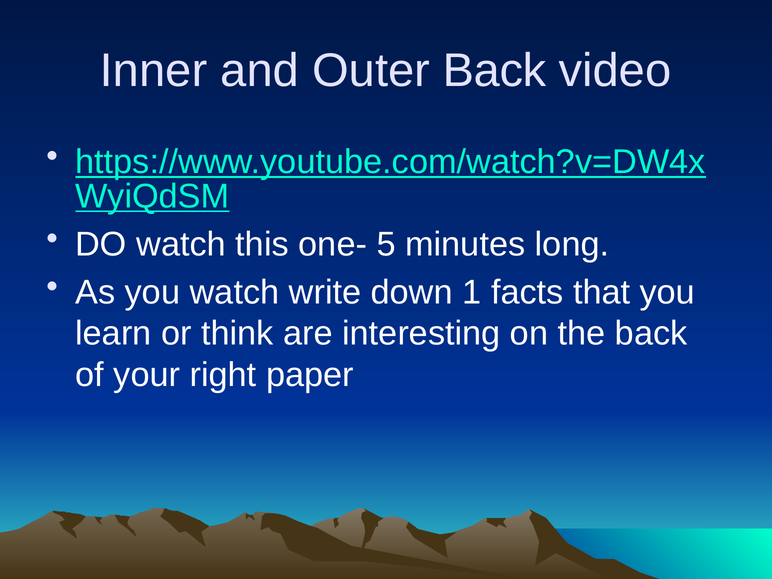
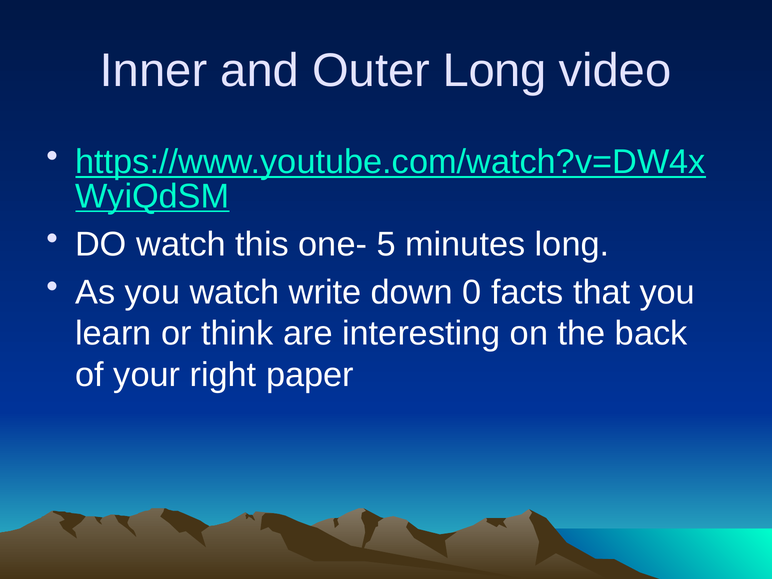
Outer Back: Back -> Long (495, 71)
1: 1 -> 0 (472, 292)
